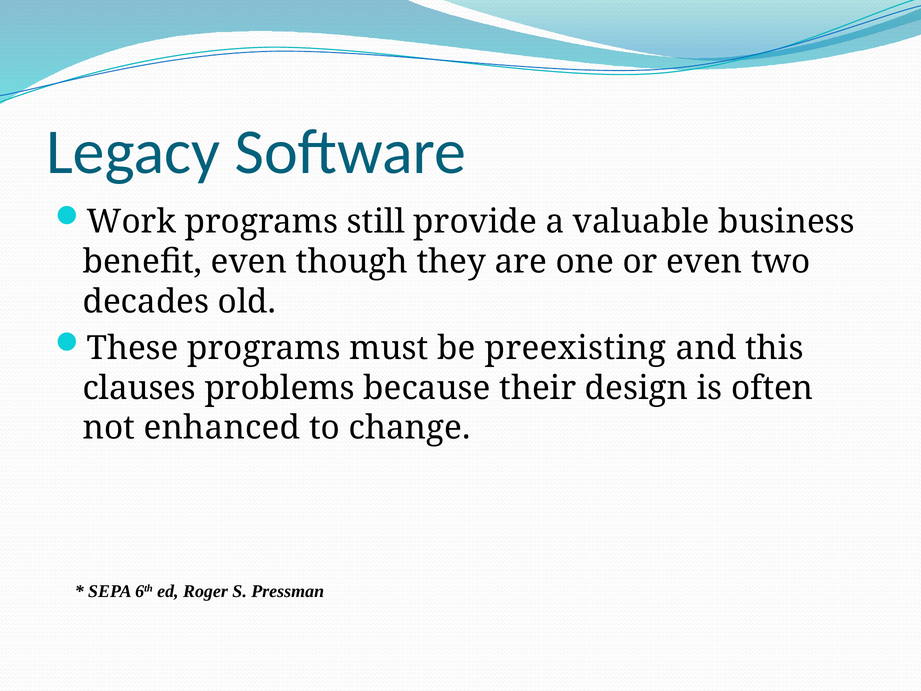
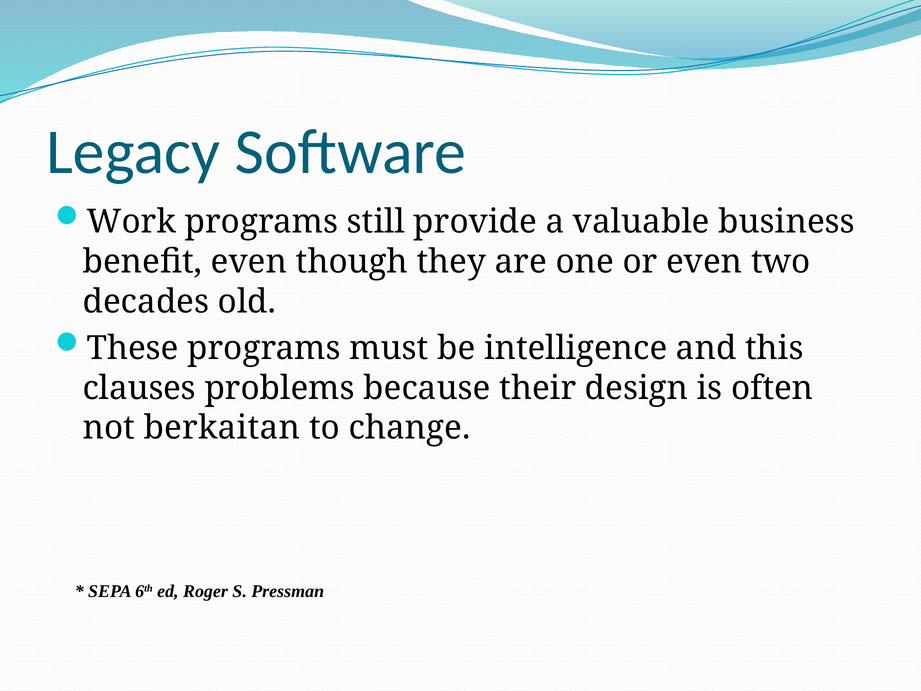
preexisting: preexisting -> intelligence (576, 348)
enhanced: enhanced -> berkaitan (222, 428)
